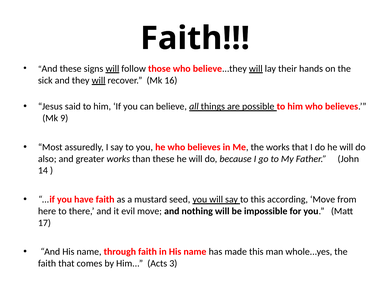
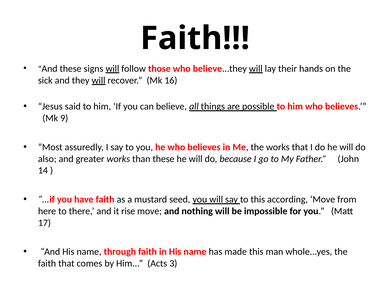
evil: evil -> rise (128, 211)
